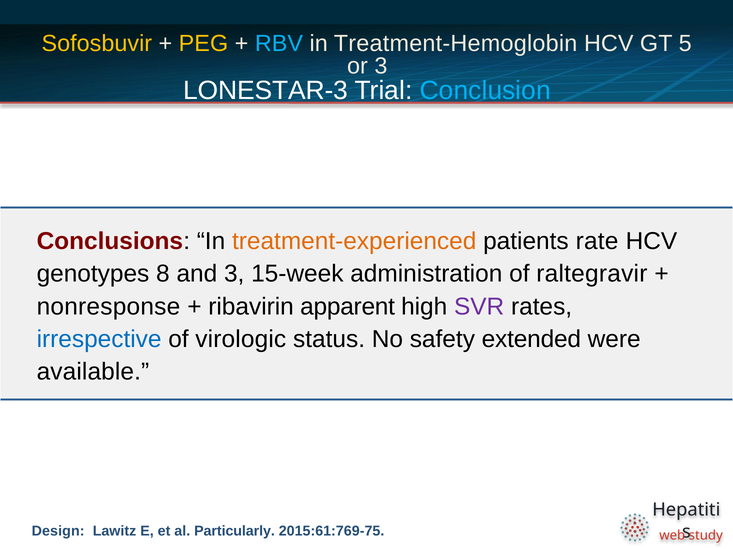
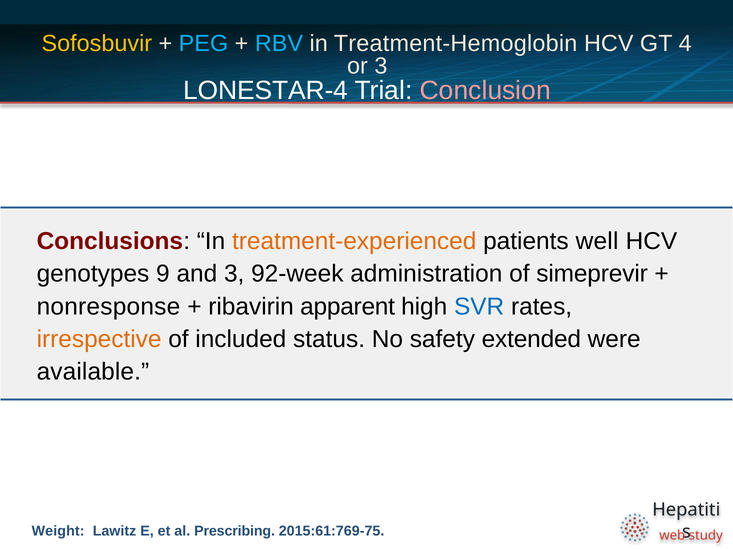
PEG colour: yellow -> light blue (203, 44)
5: 5 -> 4 (685, 44)
LONESTAR-3: LONESTAR-3 -> LONESTAR-4 (266, 91)
Conclusion colour: light blue -> pink (485, 91)
rate: rate -> well (597, 242)
8: 8 -> 9 (163, 274)
15-week: 15-week -> 92-week (297, 274)
raltegravir: raltegravir -> simeprevir (592, 274)
SVR colour: purple -> blue (479, 307)
irrespective colour: blue -> orange (99, 339)
virologic: virologic -> included (241, 339)
Design: Design -> Weight (58, 532)
Particularly: Particularly -> Prescribing (235, 532)
